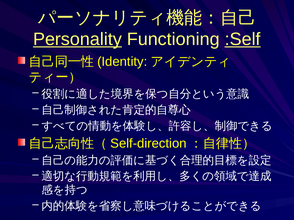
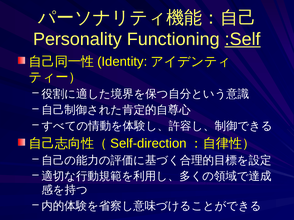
Personality underline: present -> none (77, 39)
